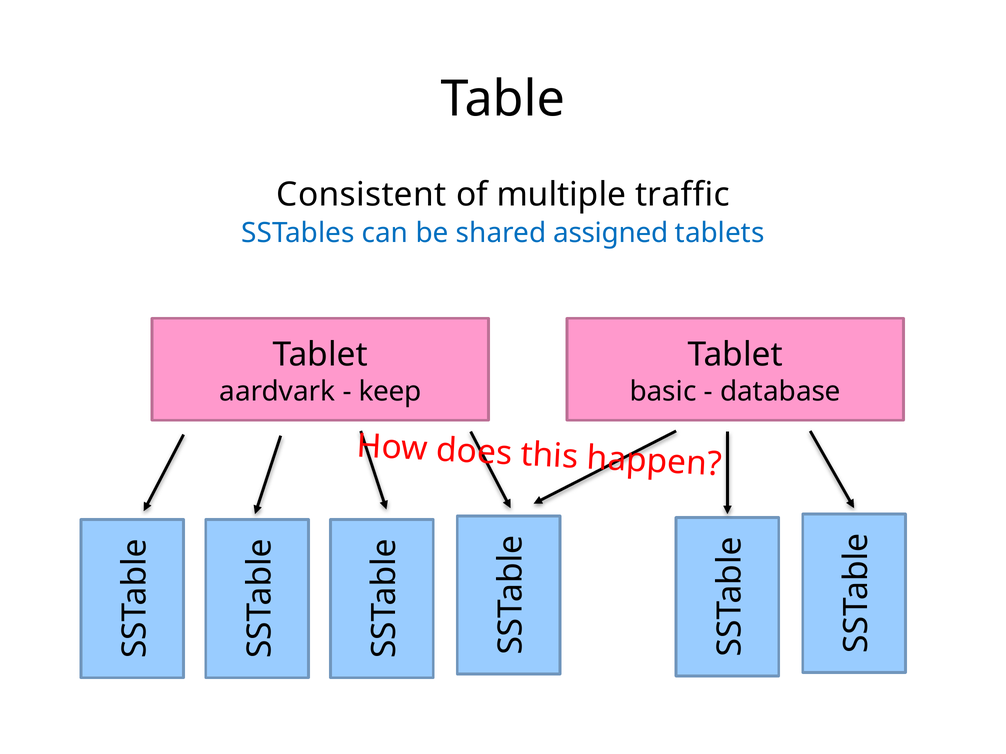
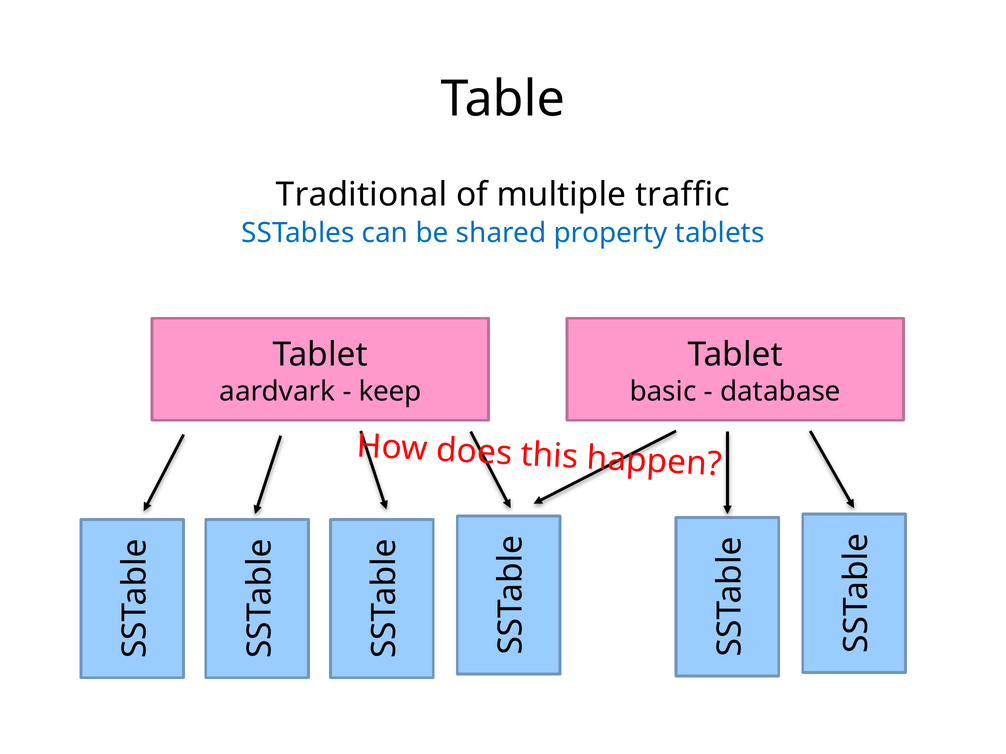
Consistent: Consistent -> Traditional (362, 195)
assigned: assigned -> property (611, 233)
